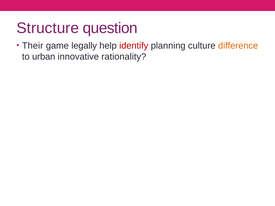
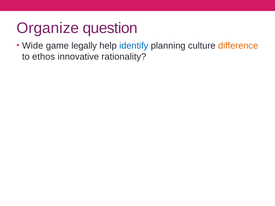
Structure: Structure -> Organize (48, 28)
Their: Their -> Wide (33, 46)
identify colour: red -> blue (134, 46)
urban: urban -> ethos (44, 57)
